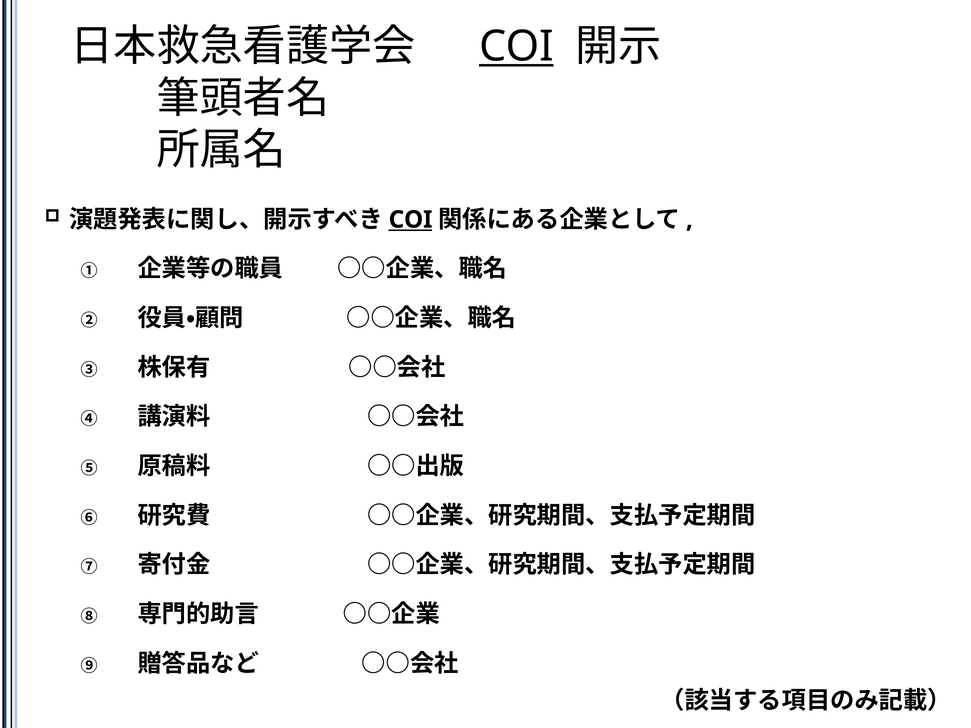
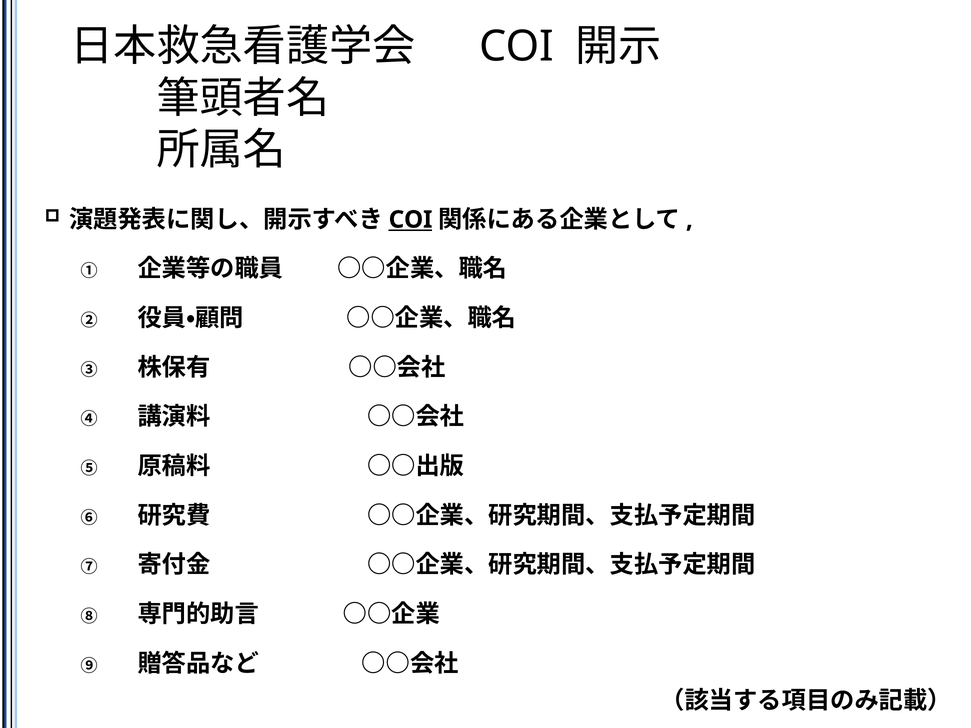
COI underline: present -> none (517, 47)
